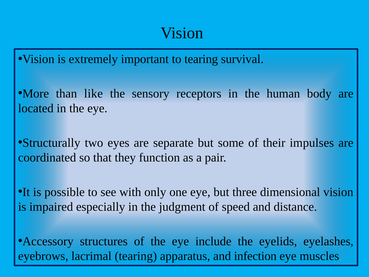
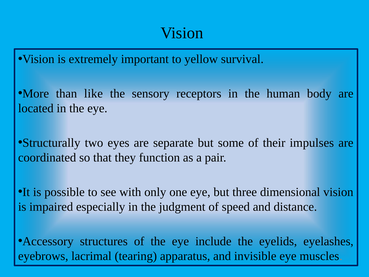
to tearing: tearing -> yellow (201, 59)
infection: infection -> invisible (255, 256)
